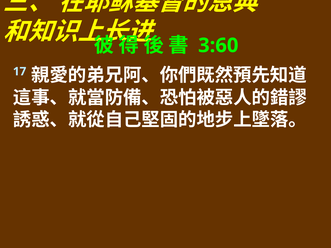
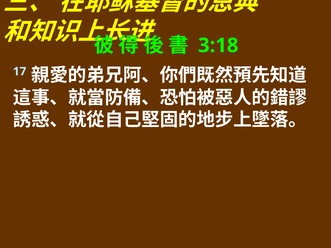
3:60: 3:60 -> 3:18 (218, 46)
